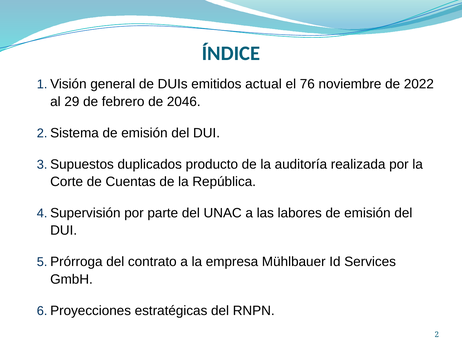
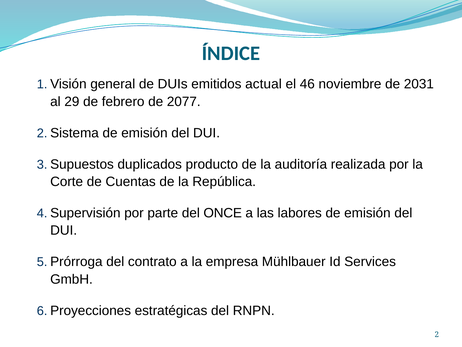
76: 76 -> 46 (307, 84)
2022: 2022 -> 2031 (419, 84)
2046: 2046 -> 2077 (184, 101)
UNAC: UNAC -> ONCE (223, 213)
